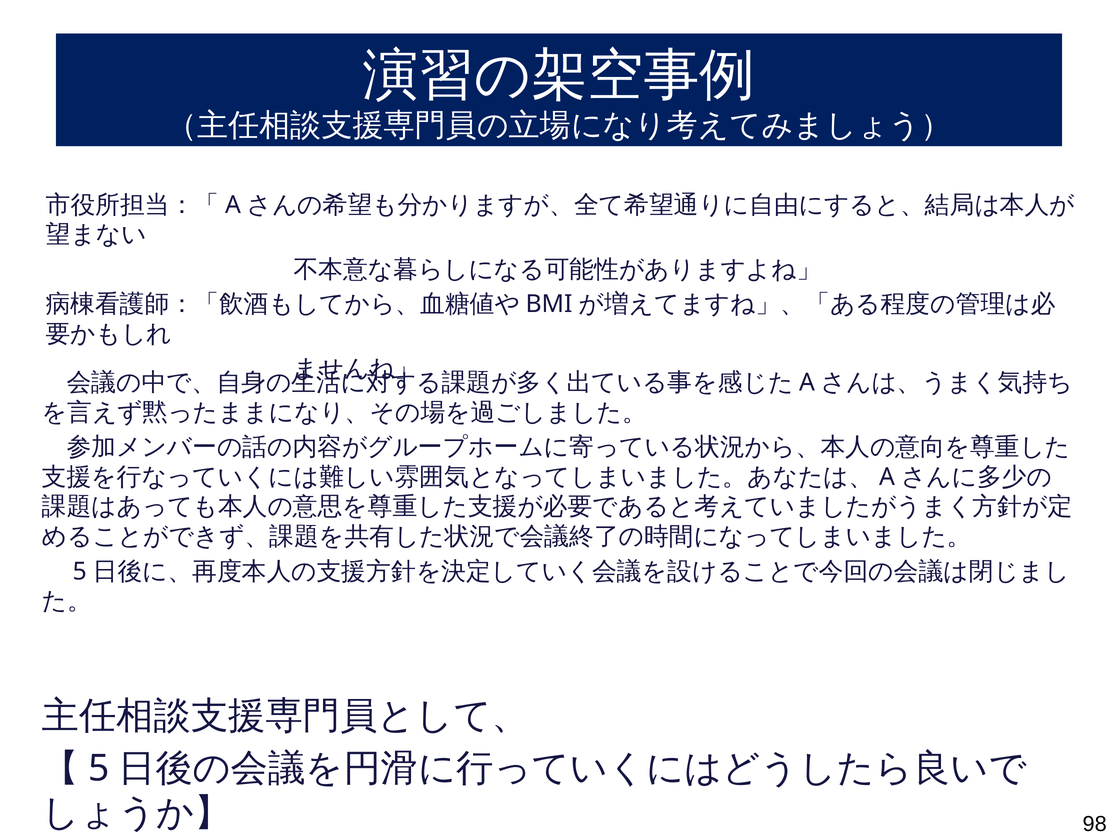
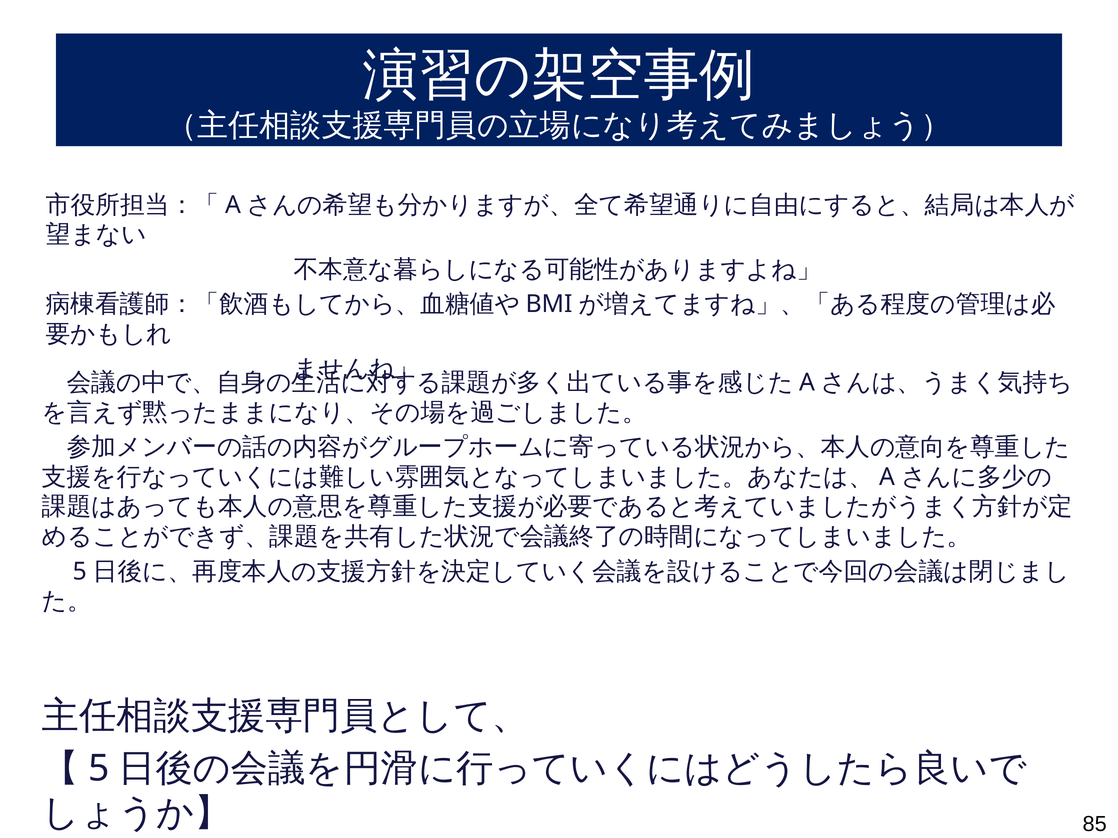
98: 98 -> 85 (1095, 824)
